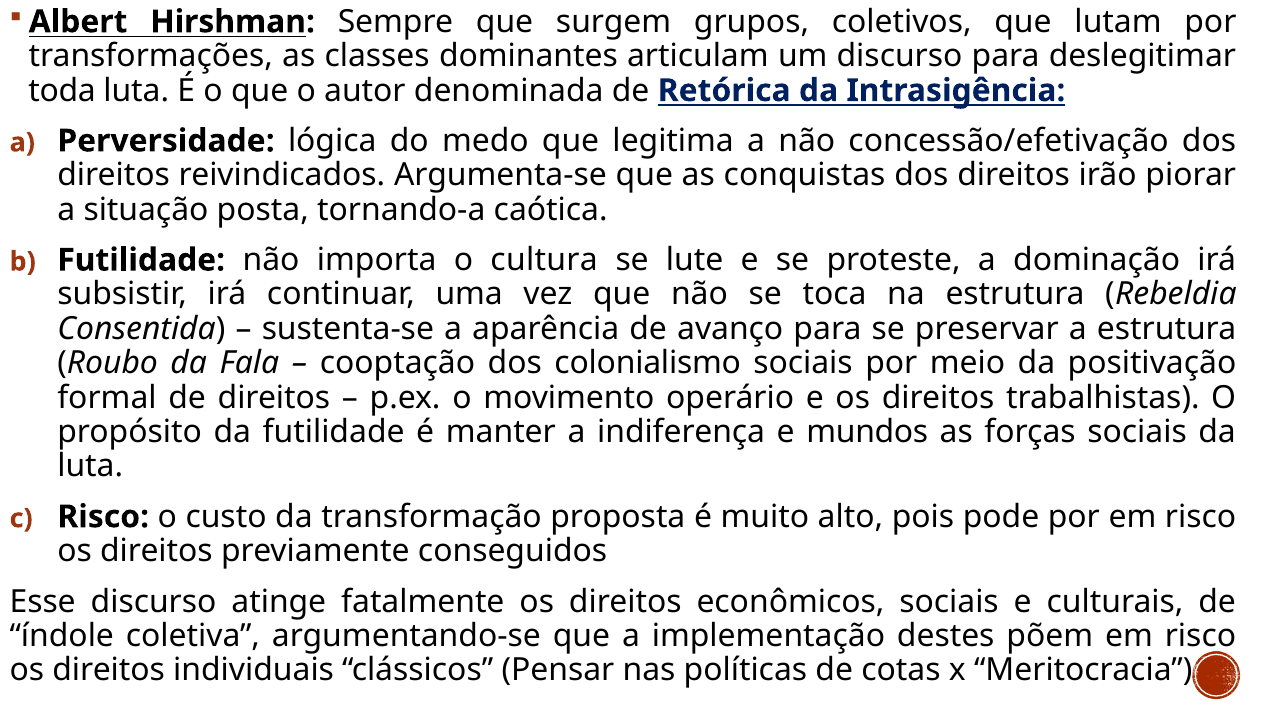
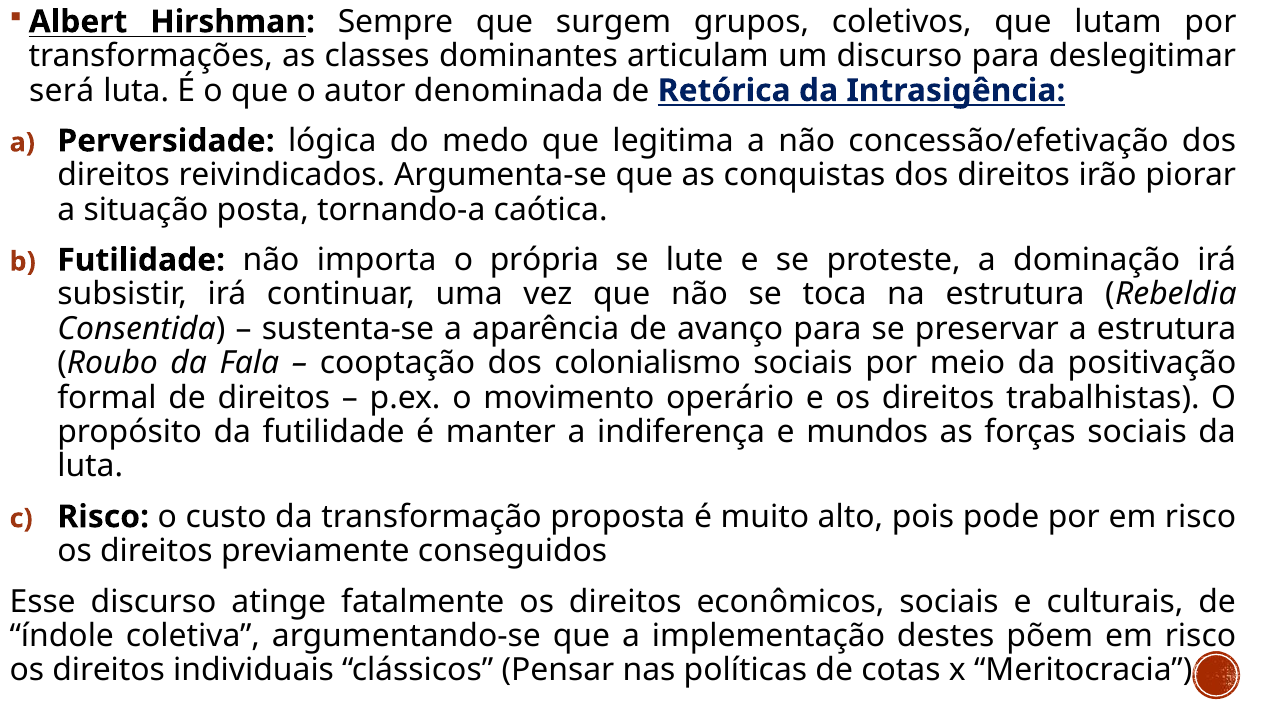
toda: toda -> será (62, 91)
cultura: cultura -> própria (544, 260)
